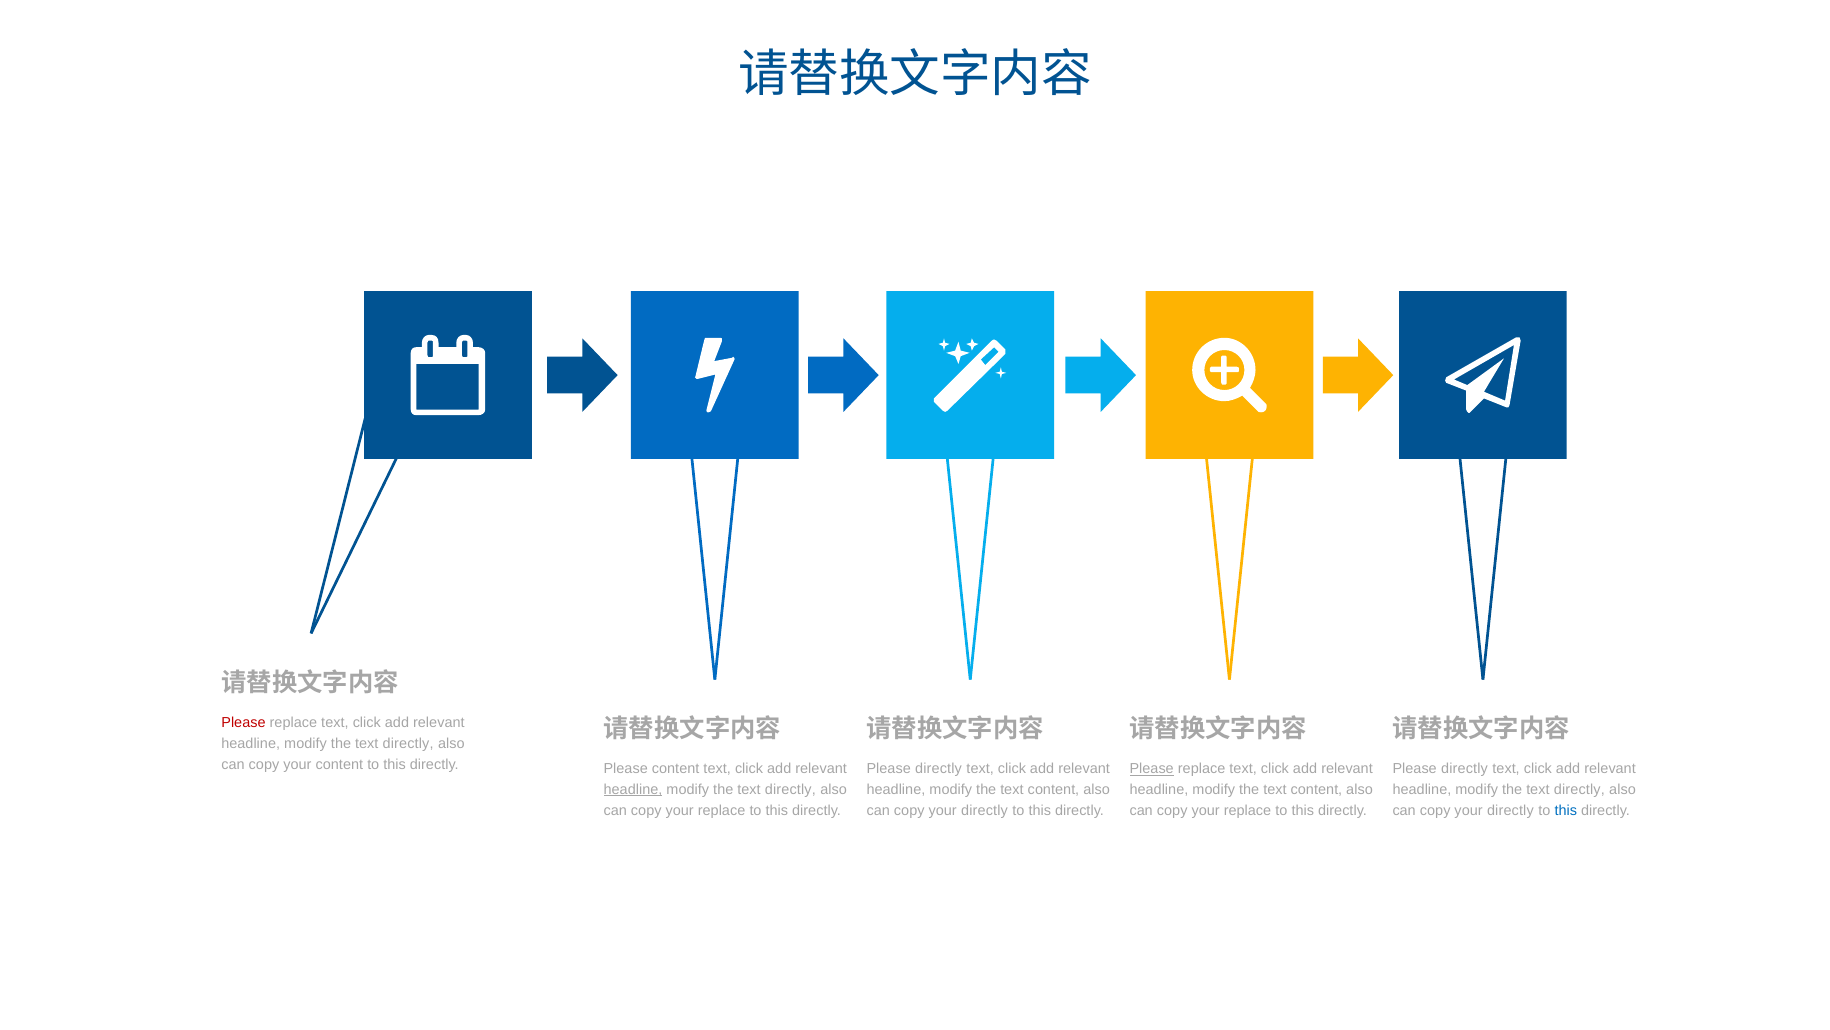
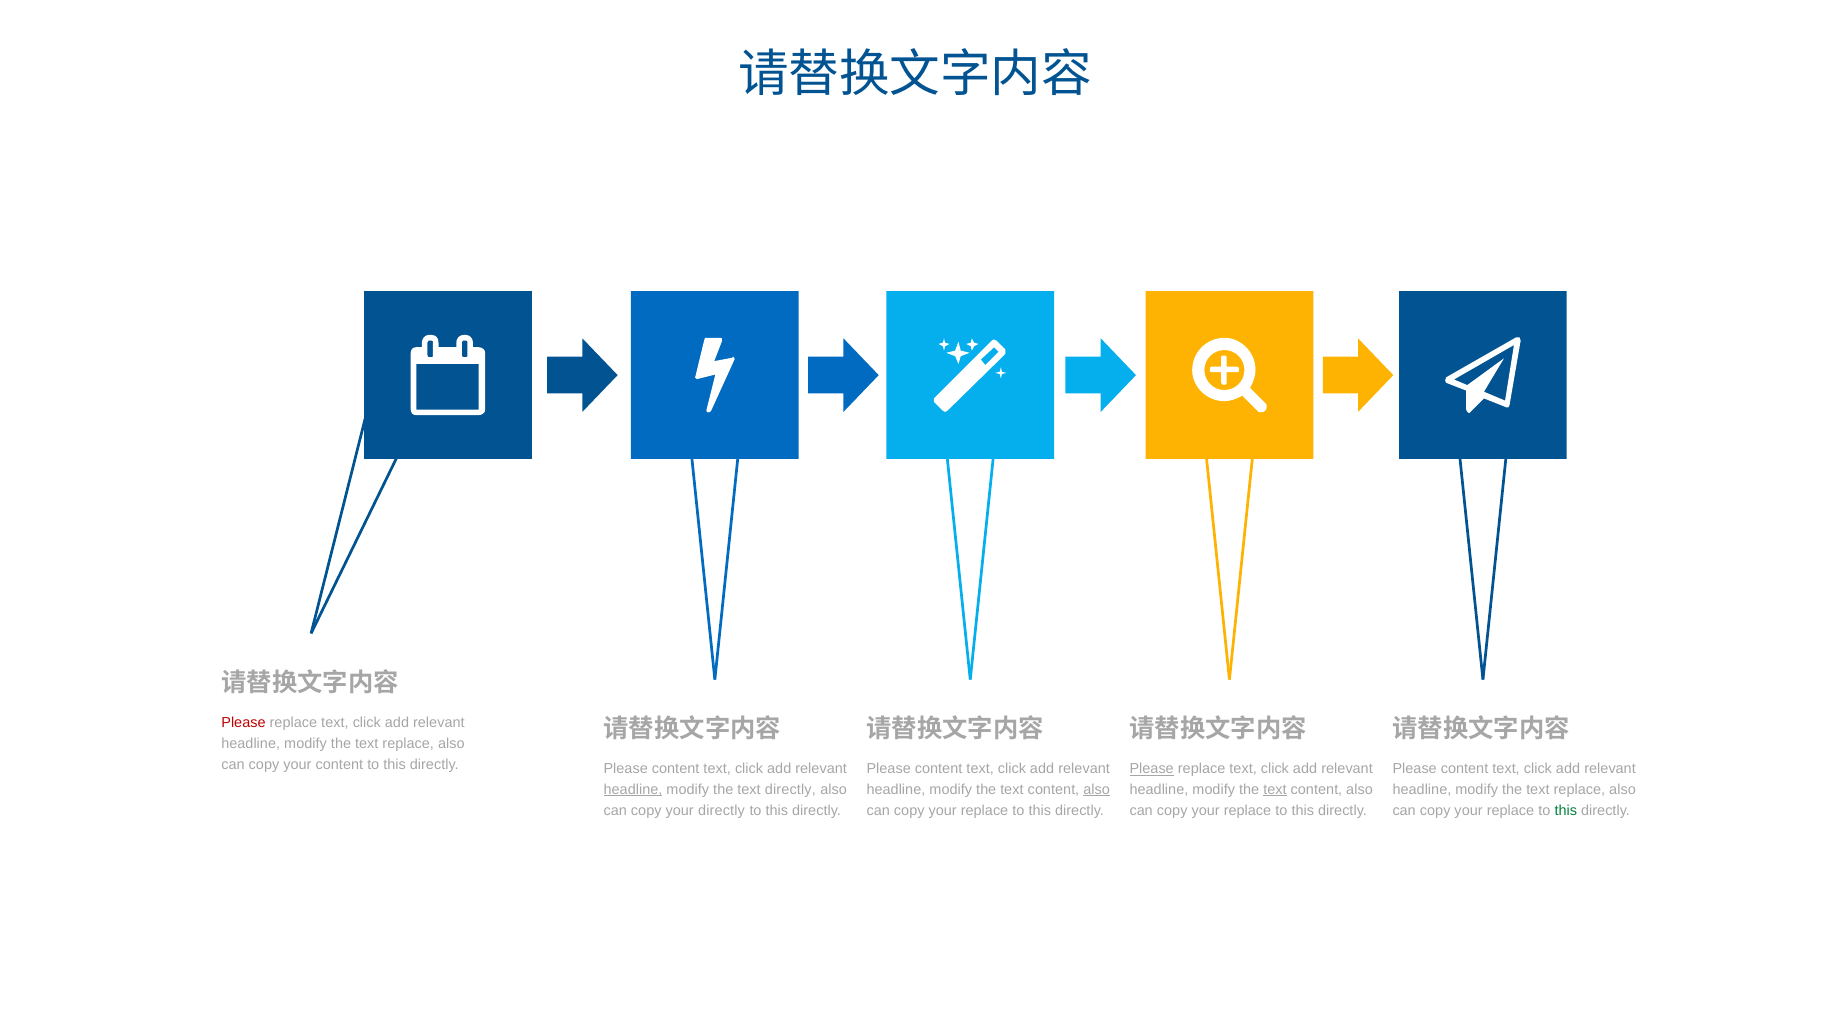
directly: directly -> replace (408, 743)
directly: directly -> content (939, 768)
directly: directly -> content (1465, 768)
also underline: none -> present (1097, 789)
text underline: none -> present (1275, 789)
directly: directly -> replace (1579, 789)
replace: replace -> directly (721, 810)
directly: directly -> replace (985, 810)
directly: directly -> replace (1511, 810)
this colour: blue -> green (1566, 810)
